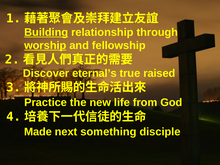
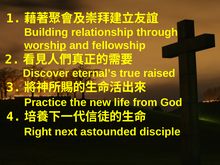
Building underline: present -> none (46, 32)
Made: Made -> Right (38, 132)
something: something -> astounded (108, 132)
